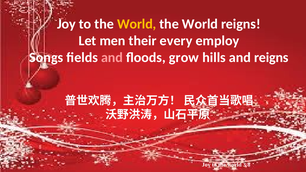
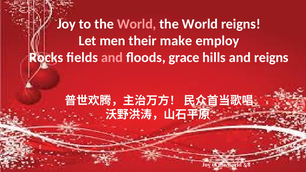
World colour: yellow -> pink (137, 24)
every: every -> make (176, 41)
Songs: Songs -> Rocks (46, 58)
grow: grow -> grace (184, 58)
